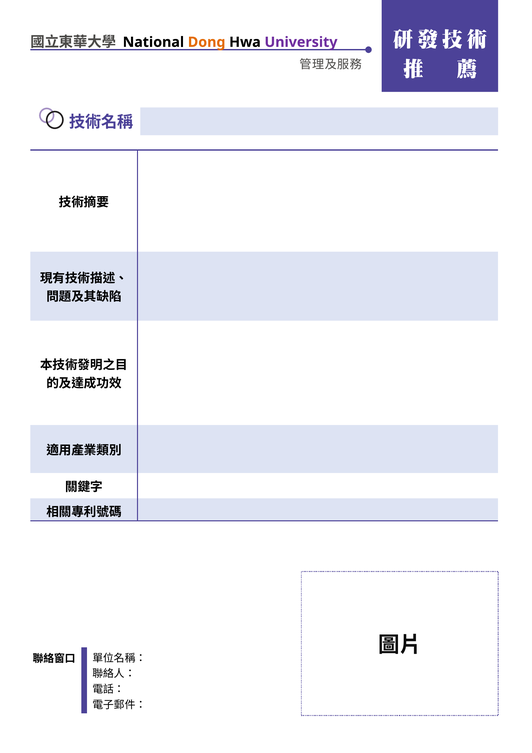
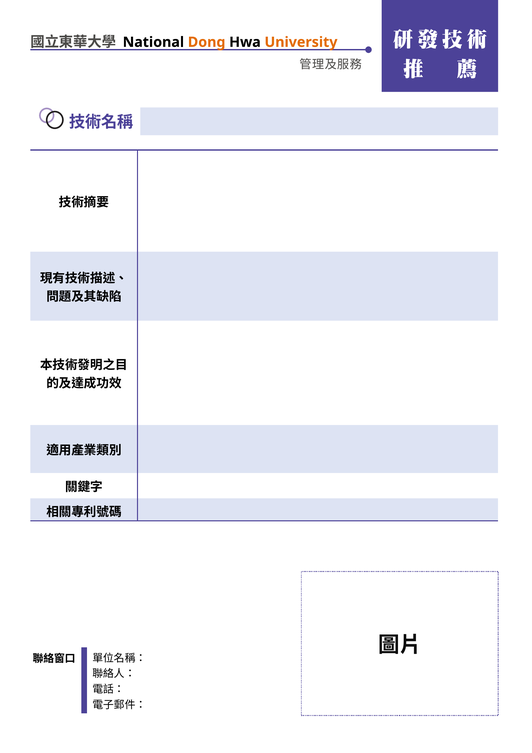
University colour: purple -> orange (301, 42)
